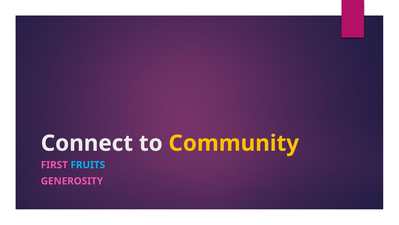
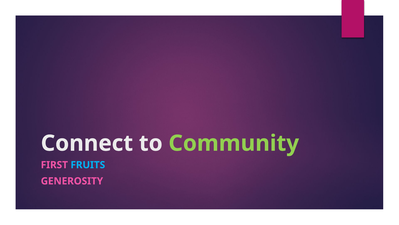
Community colour: yellow -> light green (234, 143)
